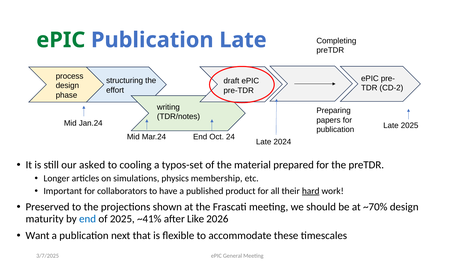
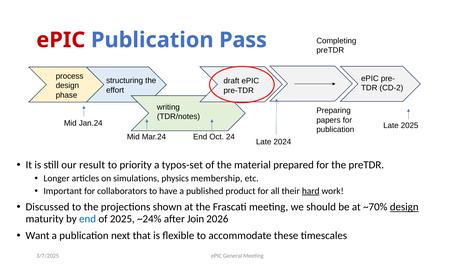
ePIC colour: green -> red (61, 40)
Publication Late: Late -> Pass (243, 40)
asked: asked -> result (92, 165)
cooling: cooling -> priority (136, 165)
Preserved: Preserved -> Discussed (48, 207)
design underline: none -> present (404, 207)
~41%: ~41% -> ~24% (149, 219)
Like: Like -> Join (196, 219)
